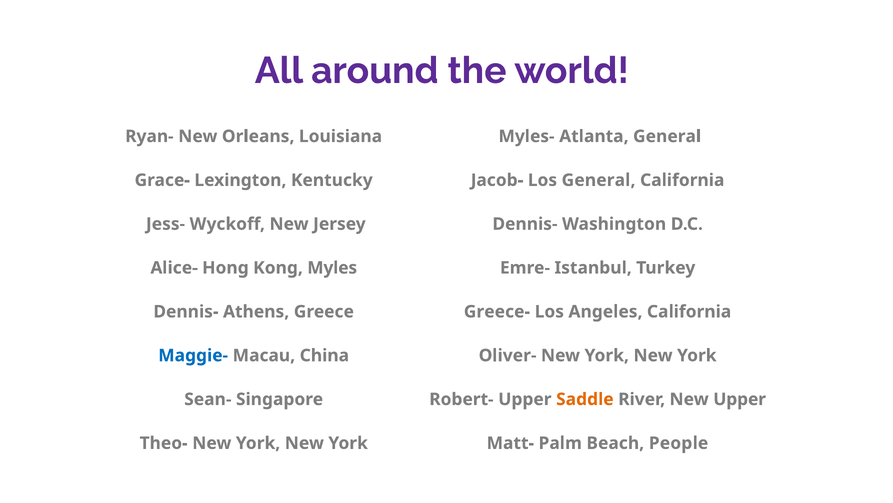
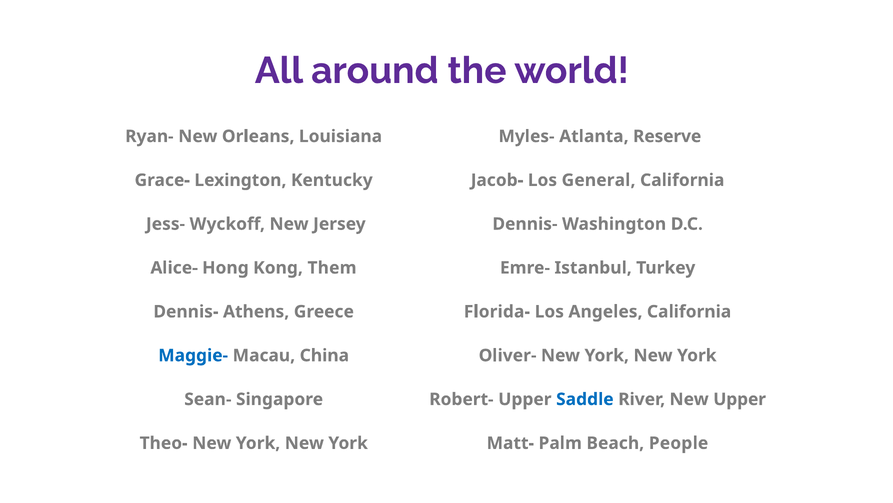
Atlanta General: General -> Reserve (667, 136)
Myles: Myles -> Them (332, 268)
Greece-: Greece- -> Florida- (497, 311)
Saddle colour: orange -> blue (585, 399)
